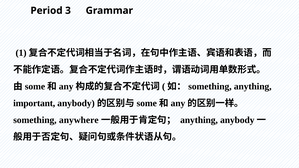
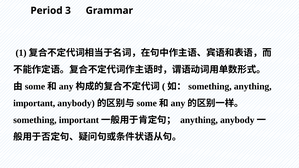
something anywhere: anywhere -> important (79, 120)
